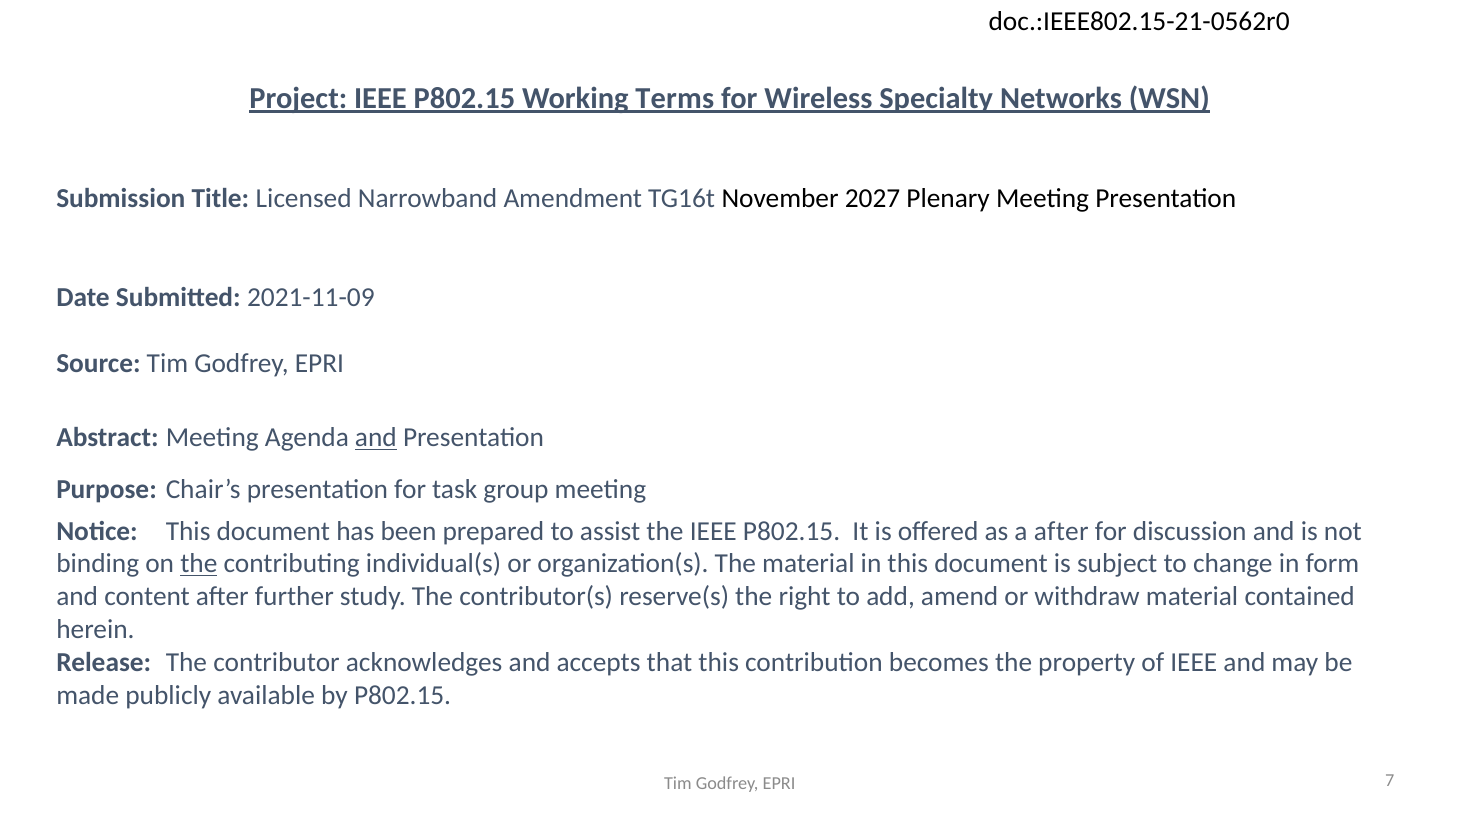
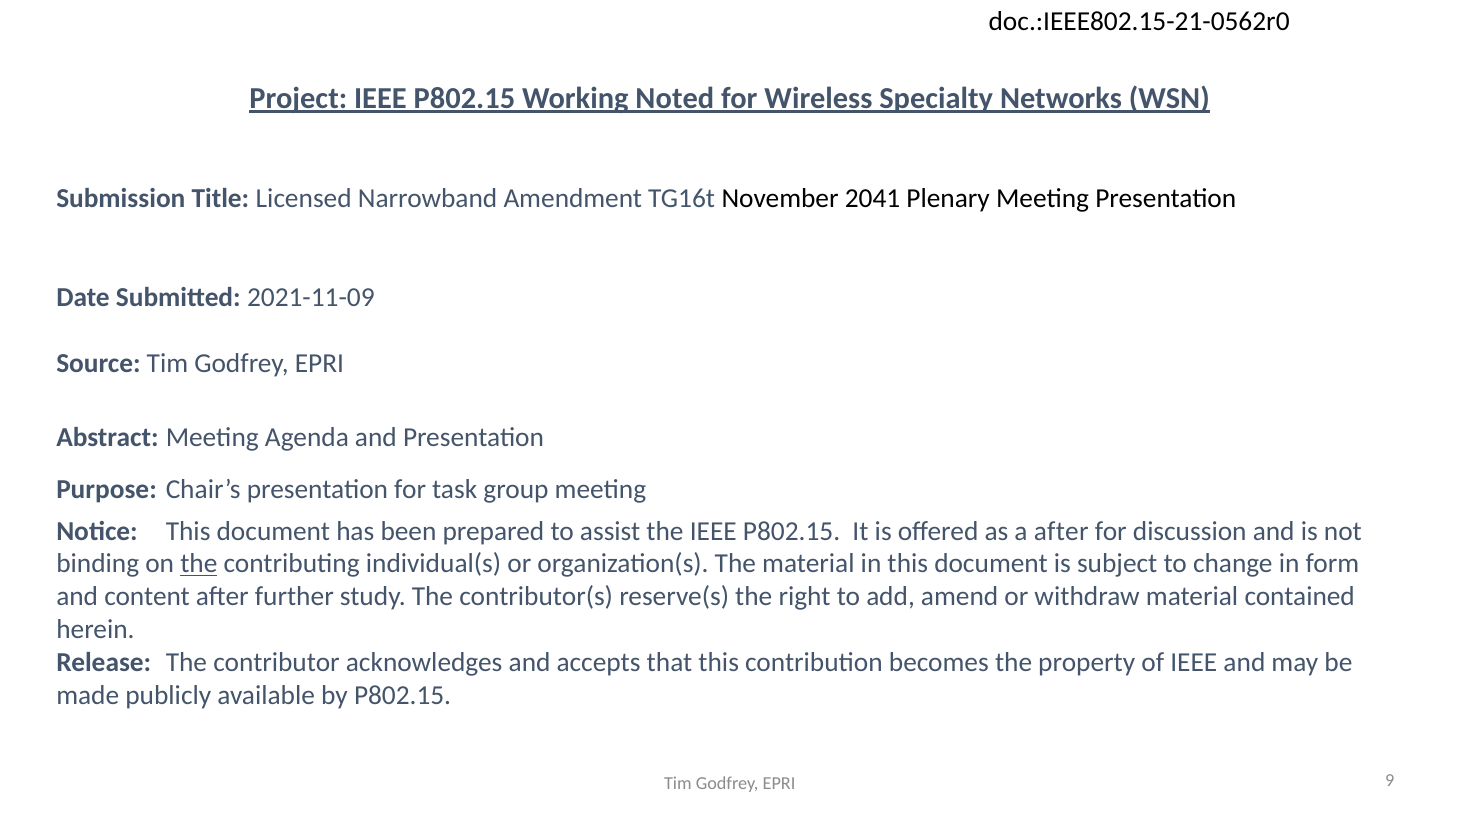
Terms: Terms -> Noted (675, 99)
2027: 2027 -> 2041 (873, 199)
and underline: present -> none (376, 438)
7: 7 -> 9 (1390, 780)
